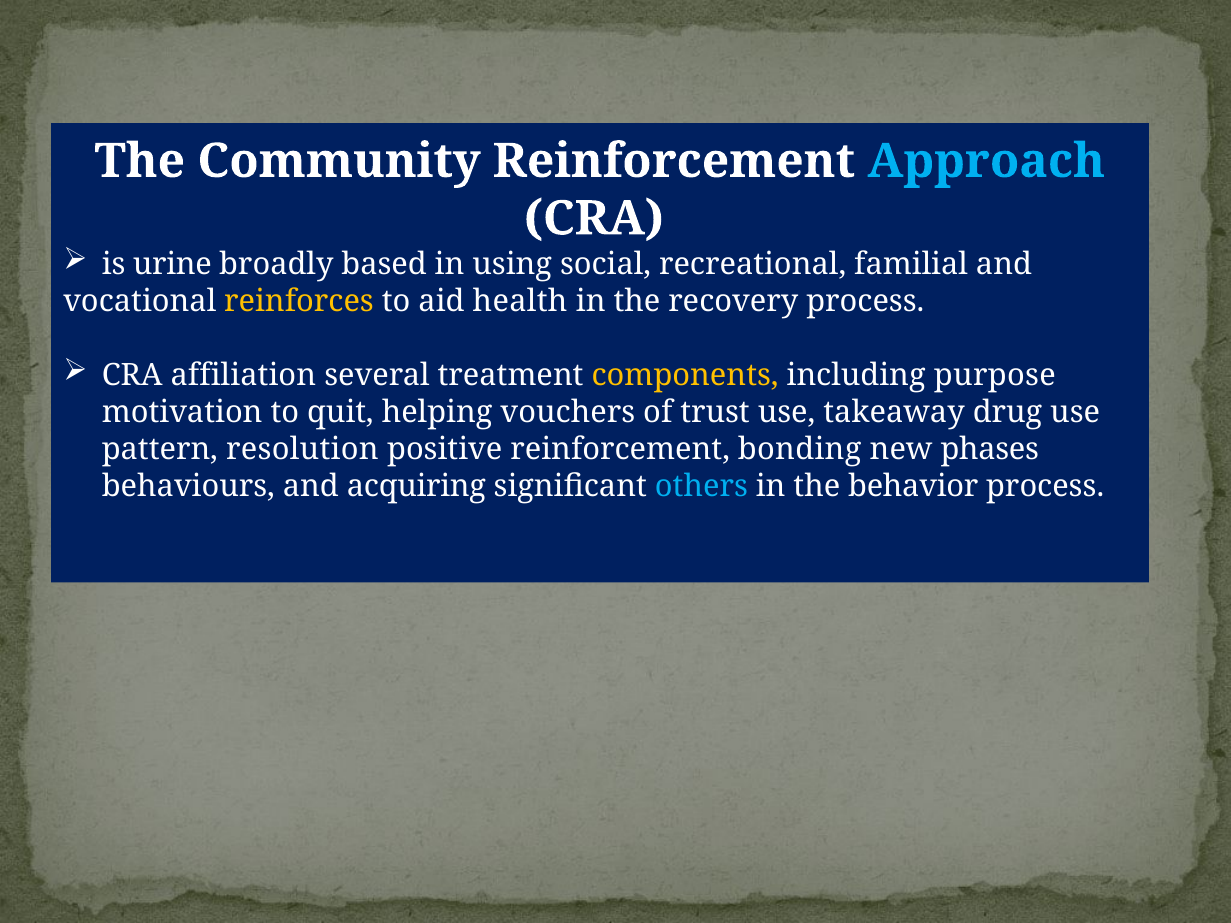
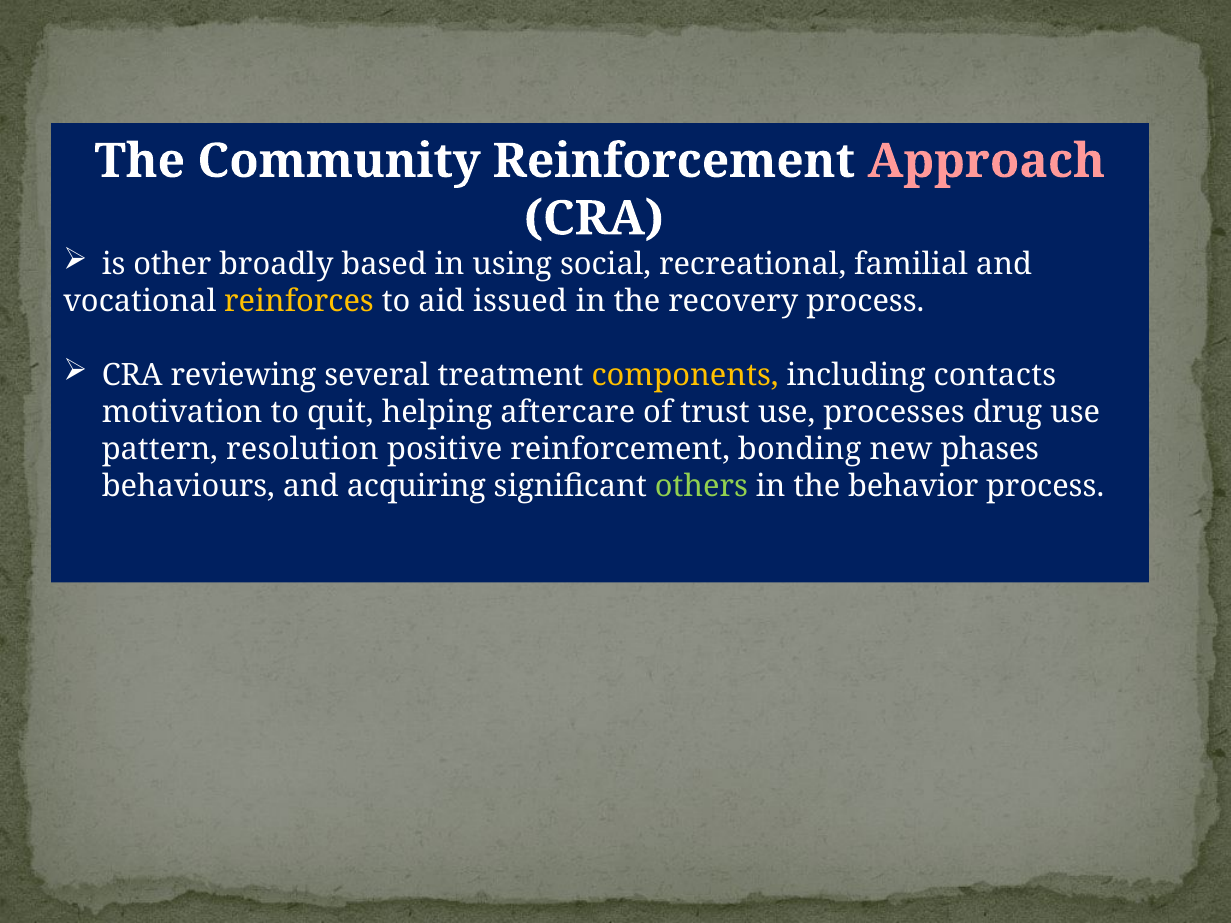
Approach colour: light blue -> pink (986, 161)
urine: urine -> other (172, 265)
health: health -> issued (520, 302)
affiliation: affiliation -> reviewing (244, 375)
purpose: purpose -> contacts (995, 375)
vouchers: vouchers -> aftercare (568, 412)
takeaway: takeaway -> processes (894, 412)
others colour: light blue -> light green (701, 486)
